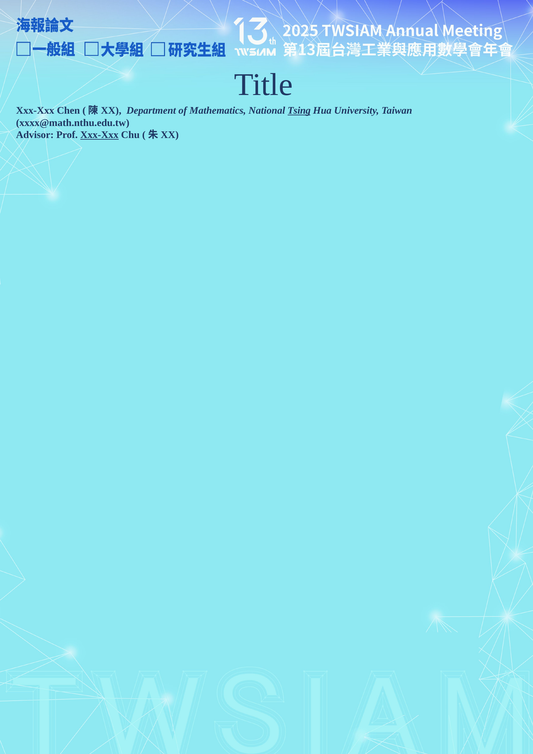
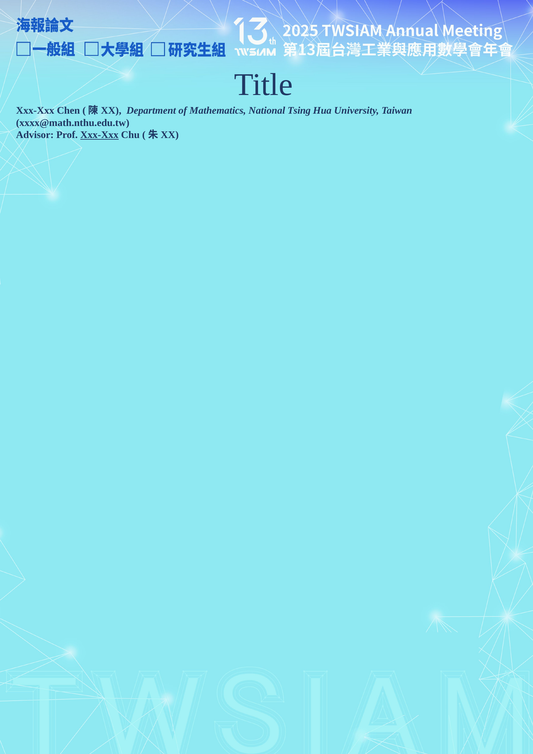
Tsing underline: present -> none (299, 111)
